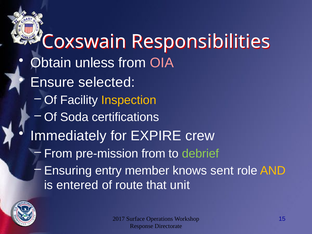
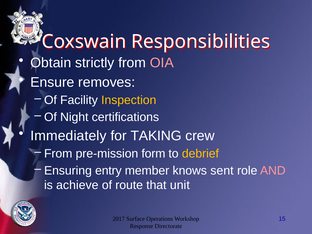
unless: unless -> strictly (95, 63)
selected: selected -> removes (107, 82)
Soda: Soda -> Night (74, 117)
EXPIRE: EXPIRE -> TAKING (156, 136)
pre-mission from: from -> form (153, 154)
debrief colour: light green -> yellow (200, 154)
AND colour: yellow -> pink (273, 171)
entered: entered -> achieve (77, 185)
